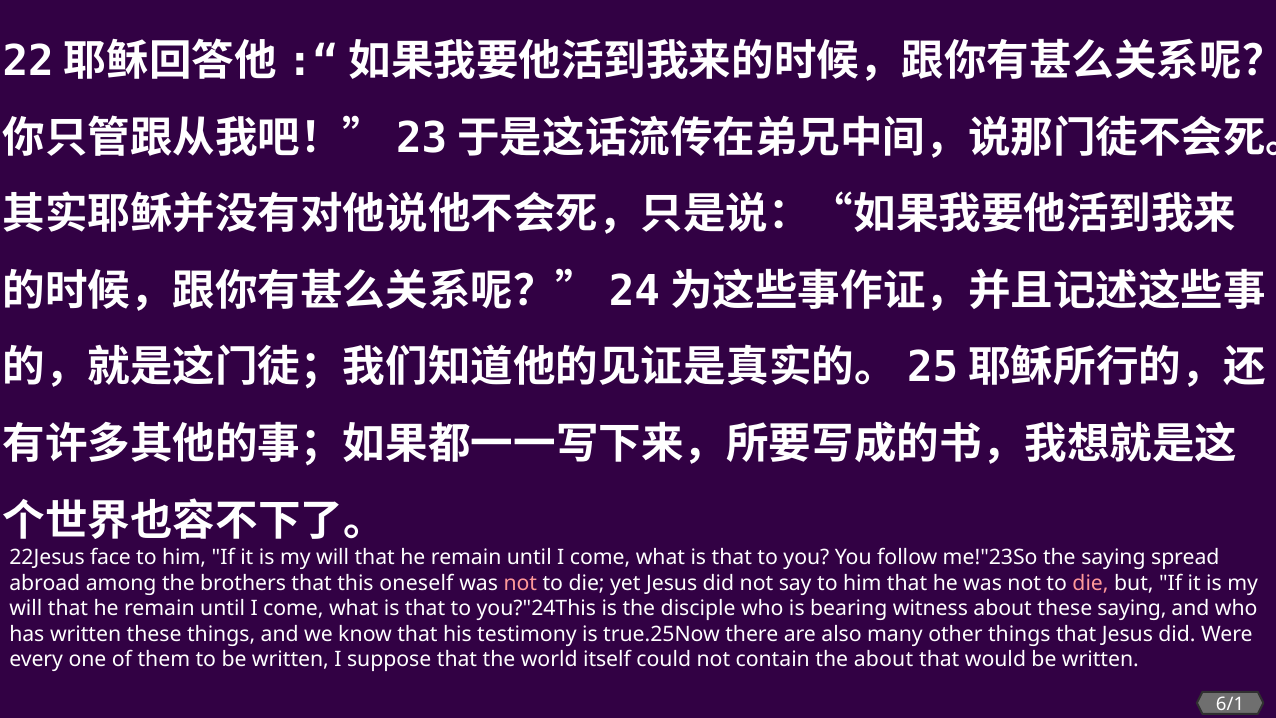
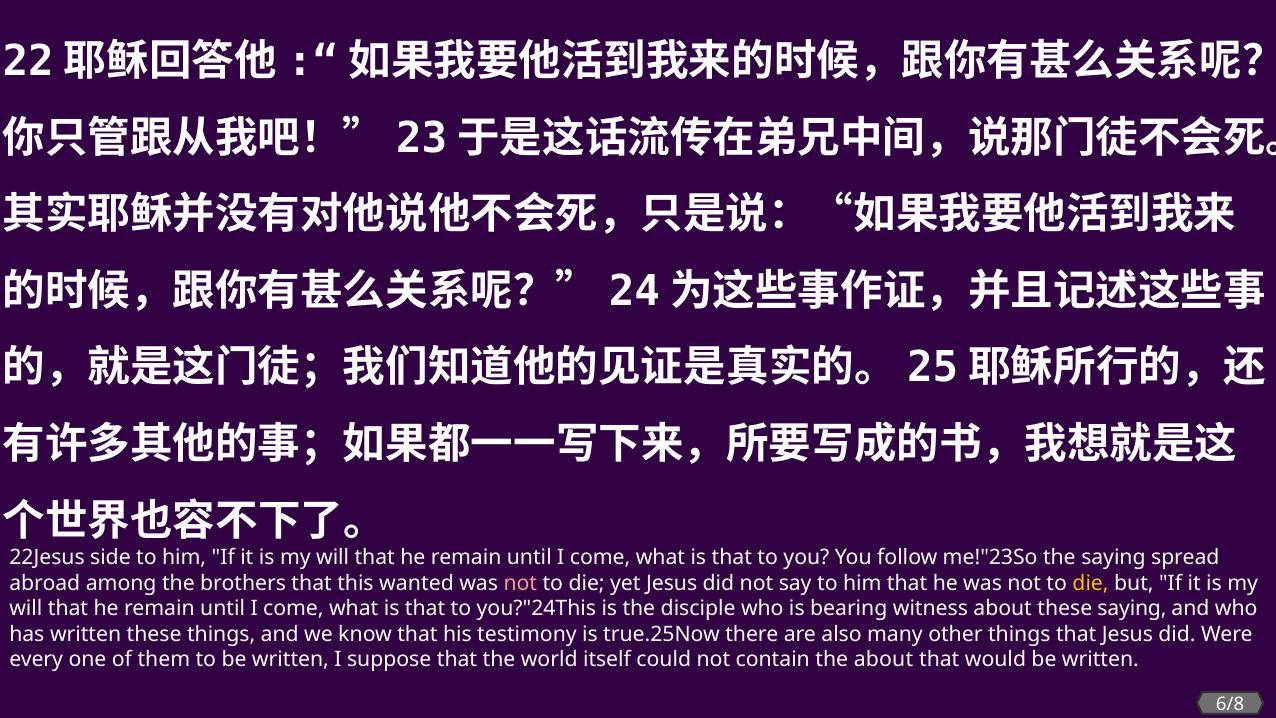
face: face -> side (110, 557)
oneself: oneself -> wanted (417, 583)
die colour: pink -> yellow (1091, 583)
6/1: 6/1 -> 6/8 (1230, 704)
